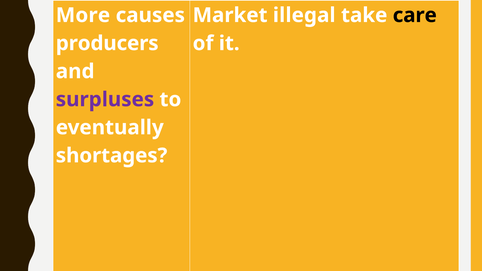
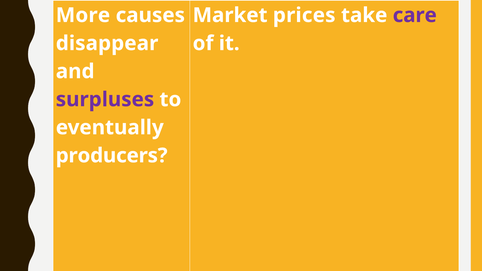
illegal: illegal -> prices (304, 15)
care colour: black -> purple (415, 15)
producers: producers -> disappear (107, 43)
shortages: shortages -> producers (112, 156)
